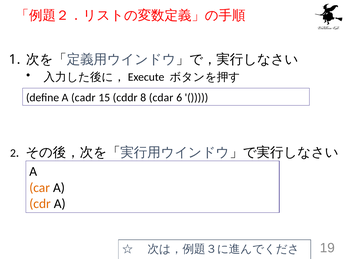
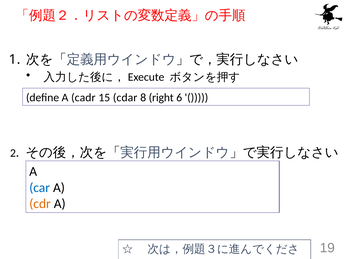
cddr: cddr -> cdar (125, 98)
cdar: cdar -> right (161, 98)
car colour: orange -> blue (40, 188)
